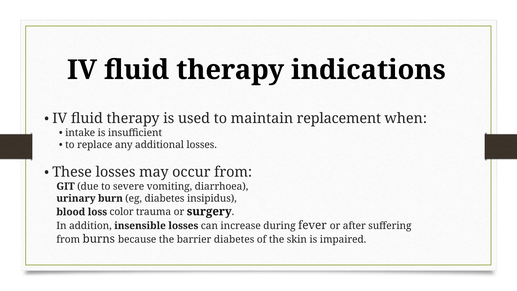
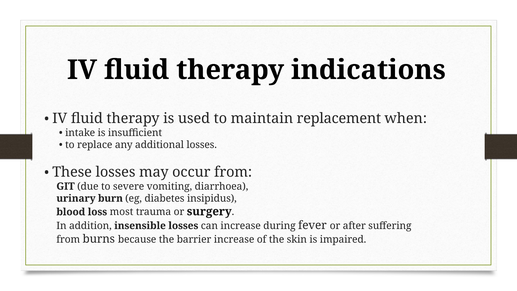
color: color -> most (122, 212)
barrier diabetes: diabetes -> increase (234, 239)
